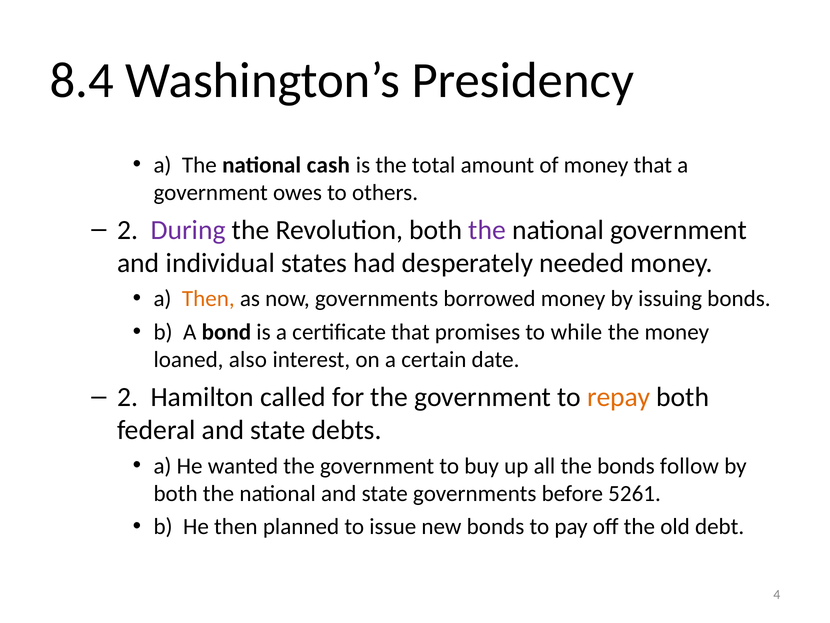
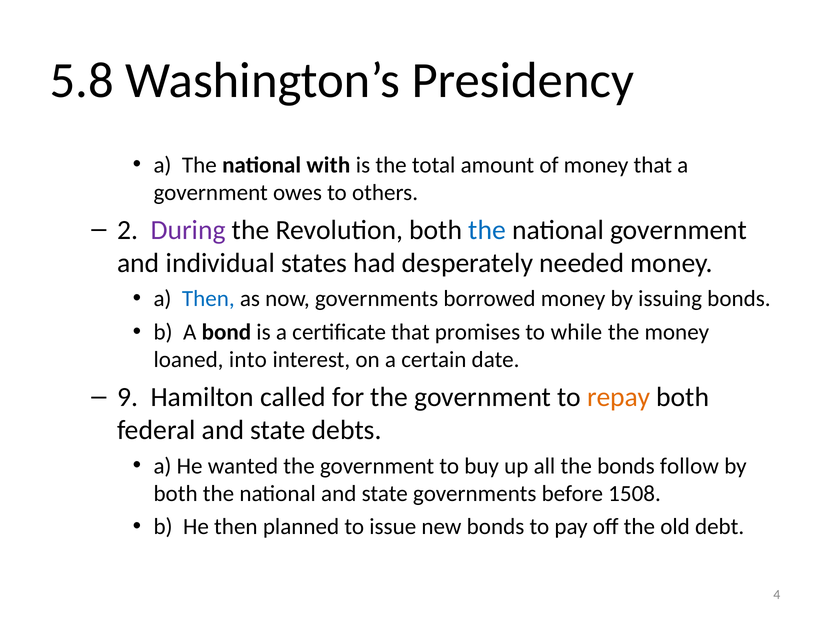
8.4: 8.4 -> 5.8 (82, 80)
cash: cash -> with (328, 165)
the colour: purple -> blue (487, 230)
Then colour: orange -> blue (208, 299)
also: also -> into (248, 359)
2: 2 -> 9 (128, 397)
5261: 5261 -> 1508 (635, 493)
